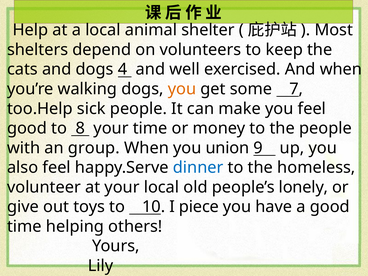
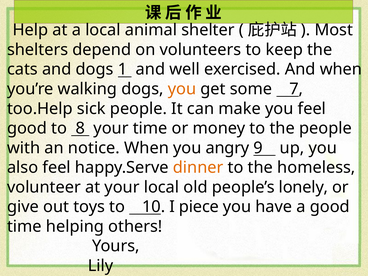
4: 4 -> 1 (123, 69)
group: group -> notice (94, 148)
union: union -> angry (227, 148)
dinner colour: blue -> orange (198, 168)
